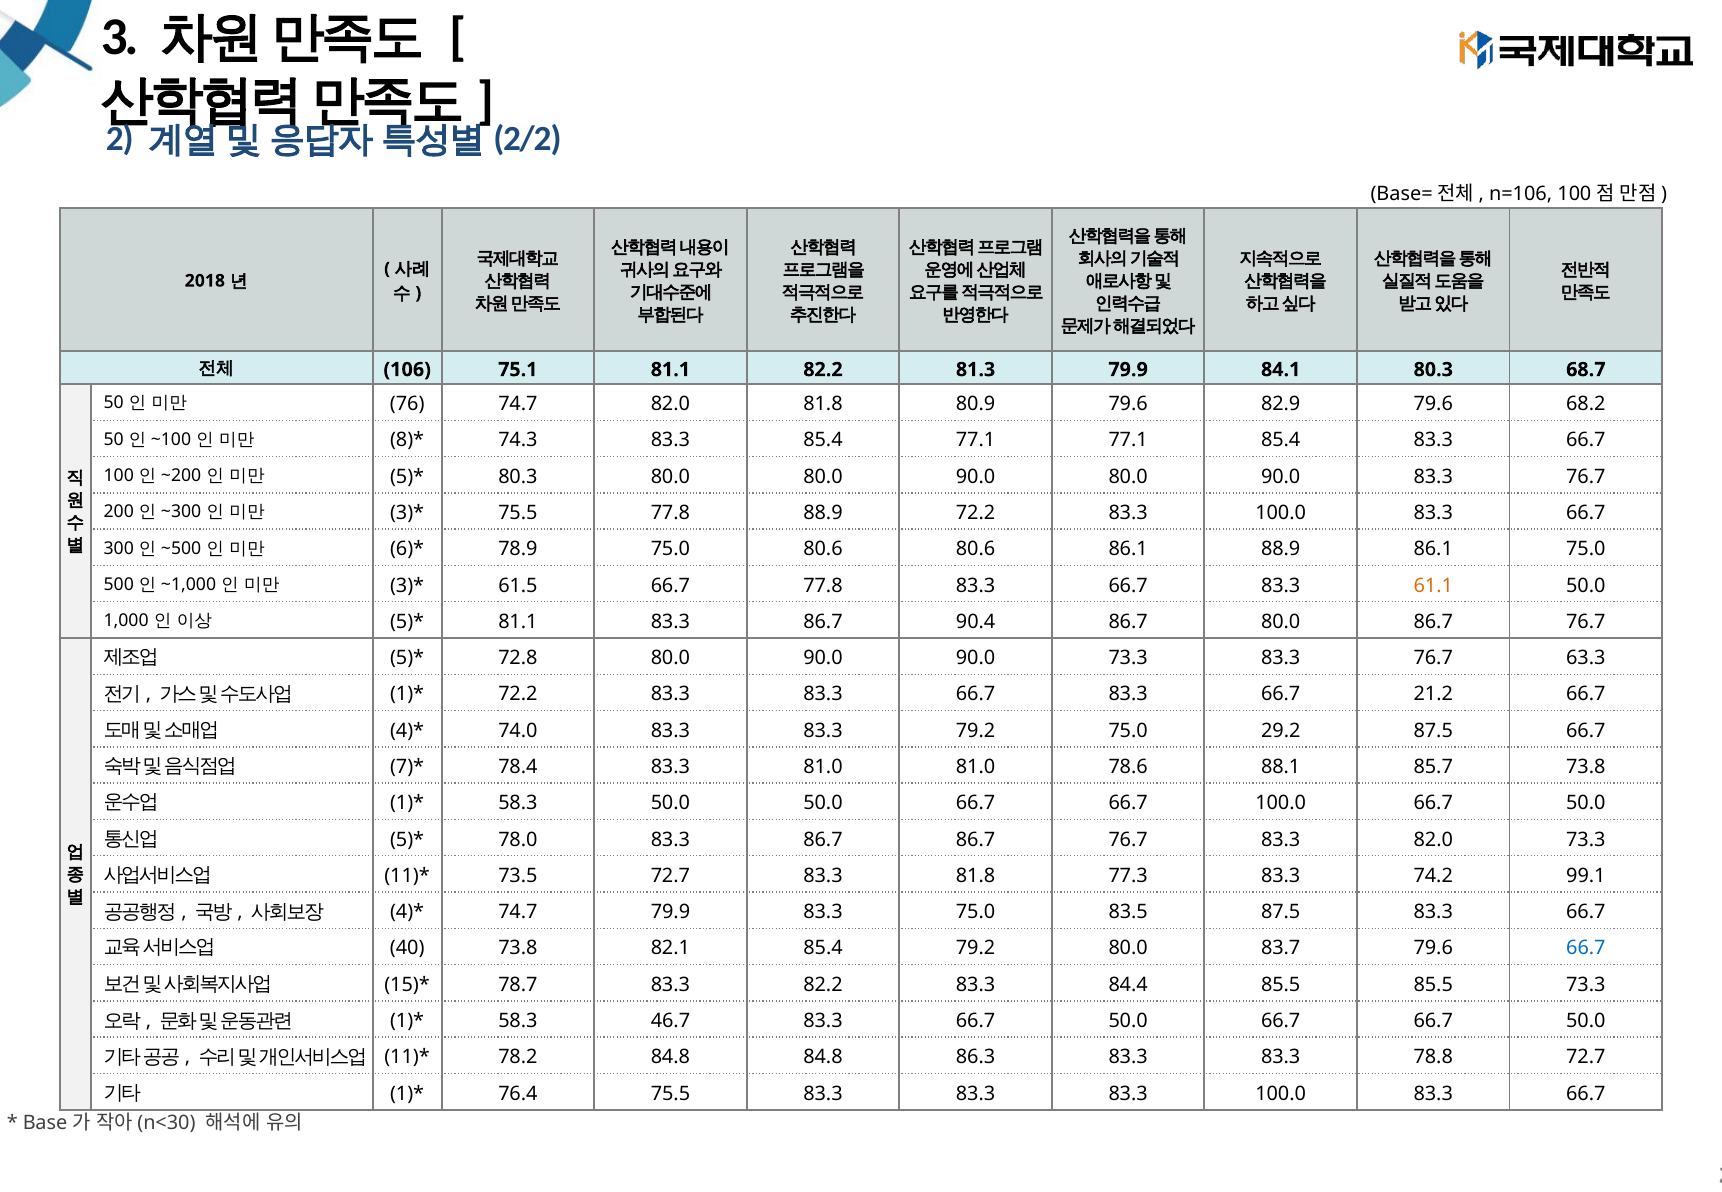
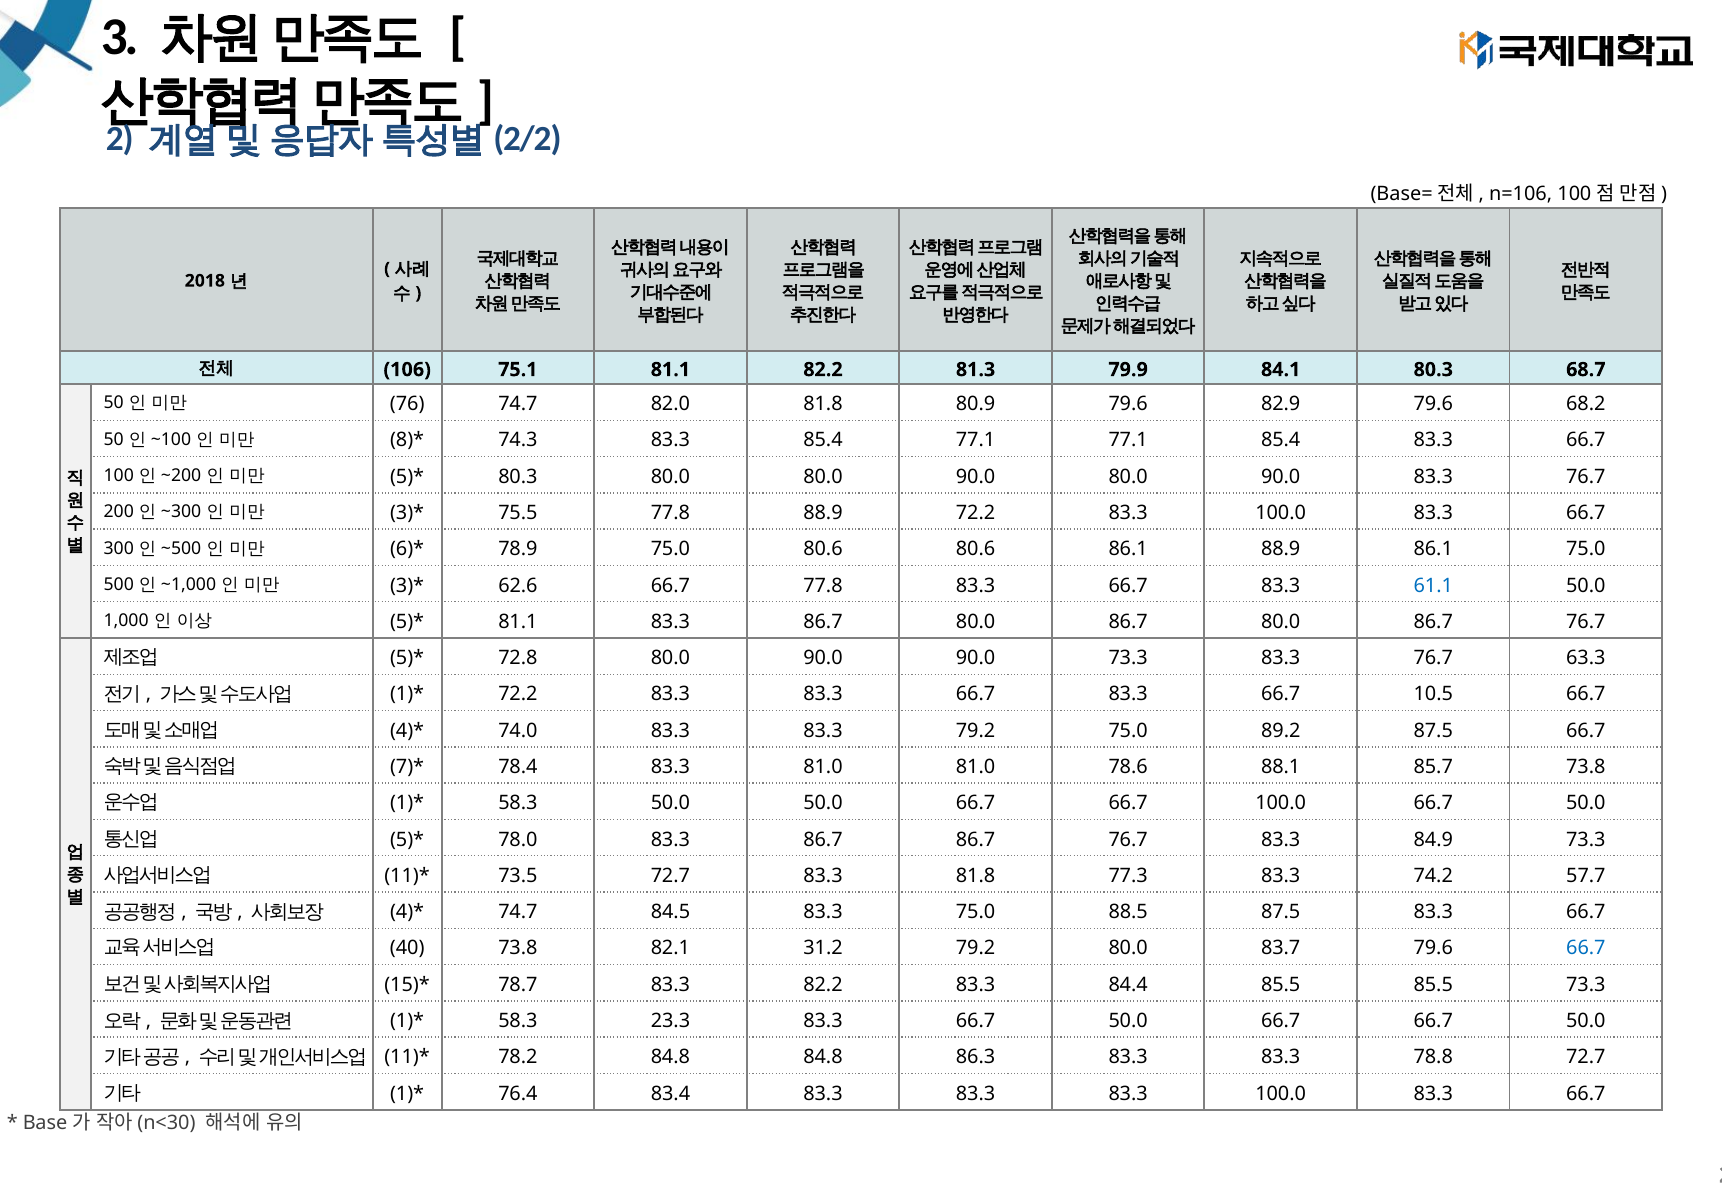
61.5: 61.5 -> 62.6 (518, 586)
61.1 colour: orange -> blue (1433, 586)
83.3 86.7 90.4: 90.4 -> 80.0 (976, 622)
21.2: 21.2 -> 10.5 (1433, 694)
29.2: 29.2 -> 89.2 (1281, 731)
83.3 82.0: 82.0 -> 84.9 (1433, 840)
99.1: 99.1 -> 57.7 (1586, 876)
74.7 79.9: 79.9 -> 84.5 (670, 912)
83.5: 83.5 -> 88.5 (1128, 912)
82.1 85.4: 85.4 -> 31.2 (823, 949)
46.7: 46.7 -> 23.3 (670, 1021)
76.4 75.5: 75.5 -> 83.4 (670, 1094)
